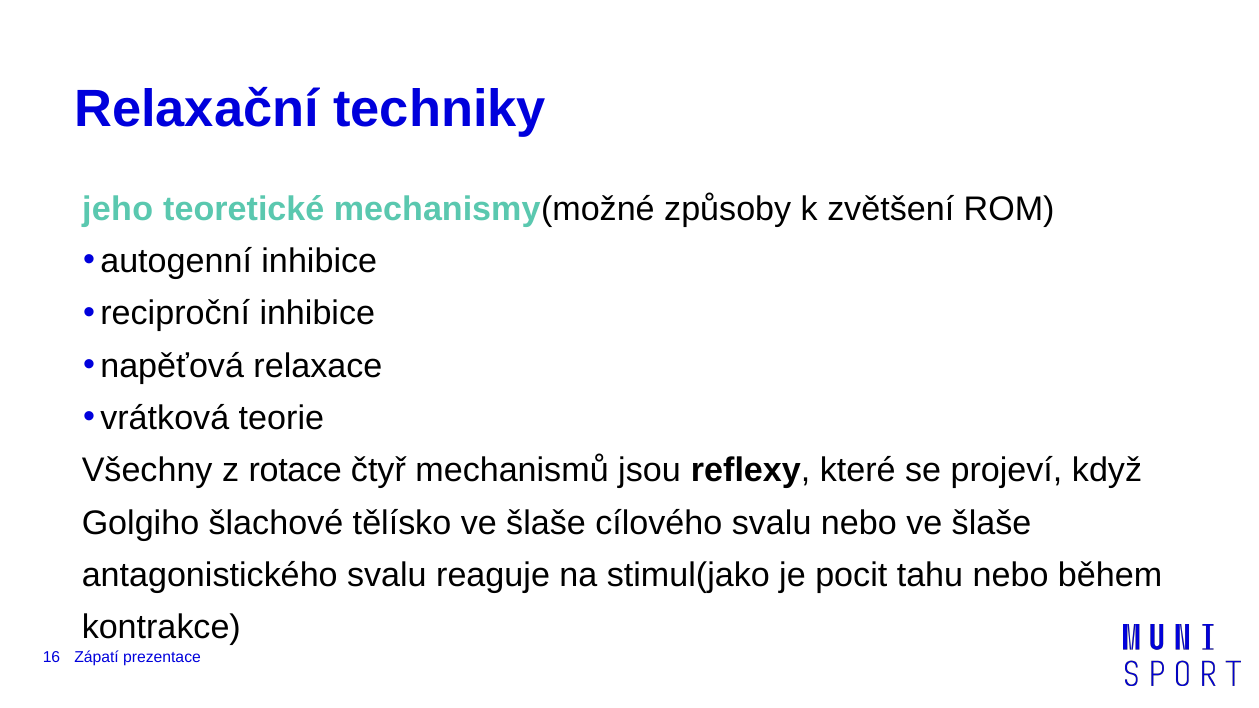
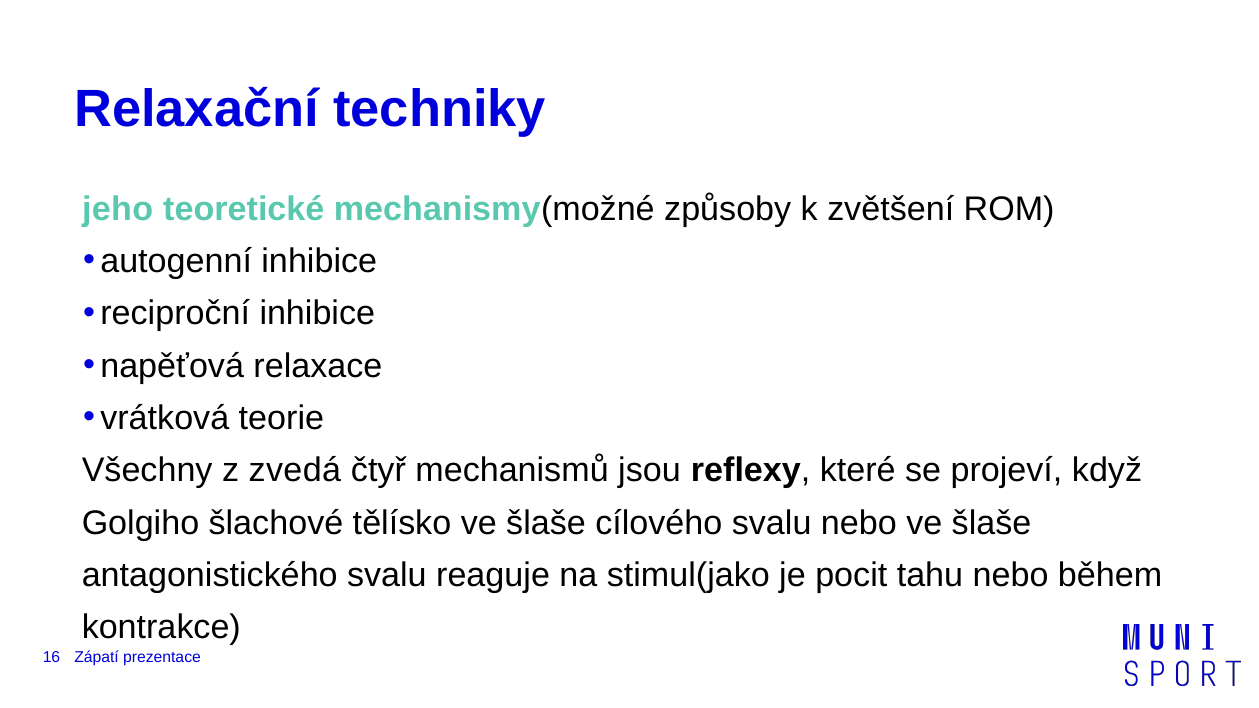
rotace: rotace -> zvedá (295, 471)
